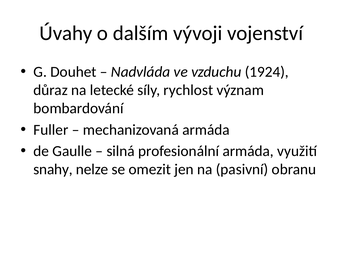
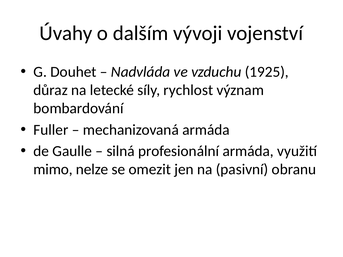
1924: 1924 -> 1925 (267, 72)
snahy: snahy -> mimo (53, 170)
